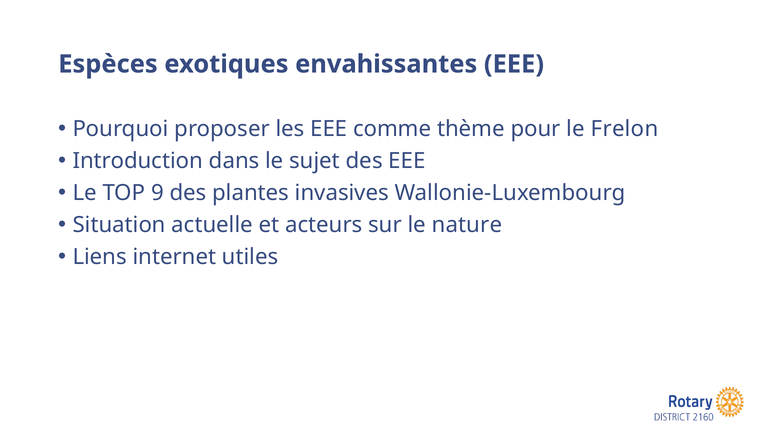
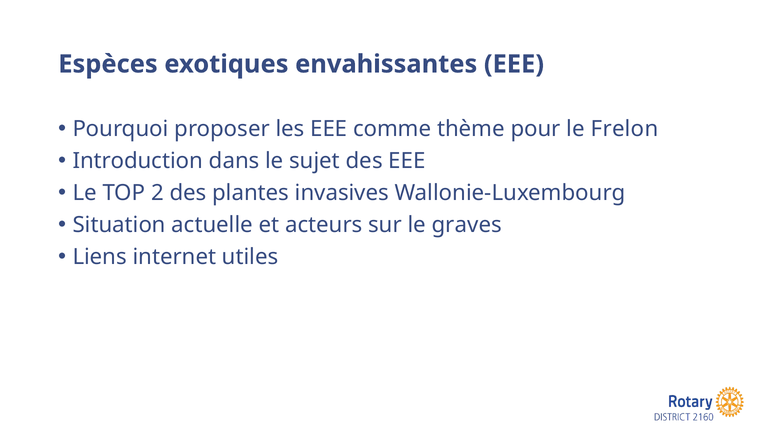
9: 9 -> 2 (157, 193)
nature: nature -> graves (467, 225)
